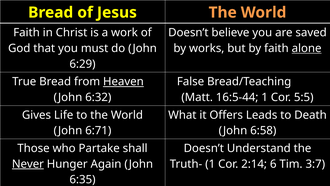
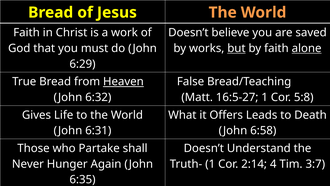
but underline: none -> present (236, 48)
16:5-44: 16:5-44 -> 16:5-27 (237, 97)
5:5: 5:5 -> 5:8 (304, 97)
6:71: 6:71 -> 6:31 (98, 130)
Never underline: present -> none (28, 164)
6: 6 -> 4 (273, 164)
